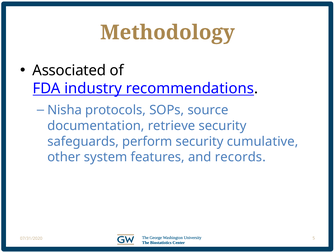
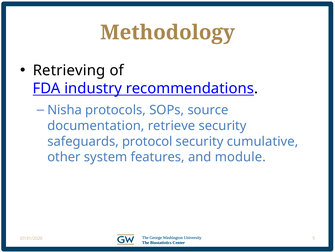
Associated: Associated -> Retrieving (69, 70)
perform: perform -> protocol (147, 141)
records: records -> module (240, 157)
